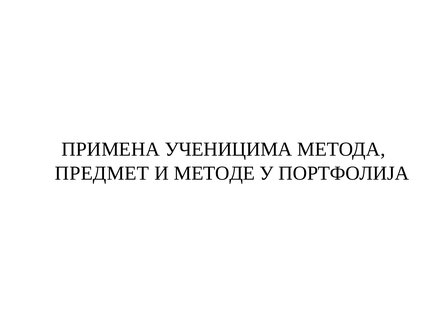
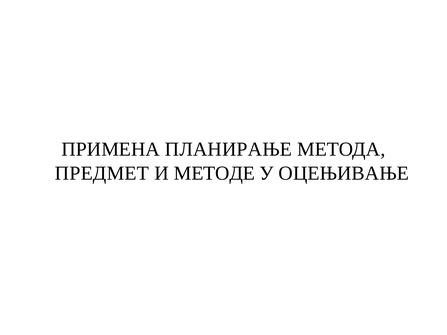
УЧЕНИЦИМА: УЧЕНИЦИМА -> ПЛАНИРАЊЕ (228, 149)
ПОРТФОЛИЈА: ПОРТФОЛИЈА -> ОЦЕЊИВАЊЕ (344, 173)
